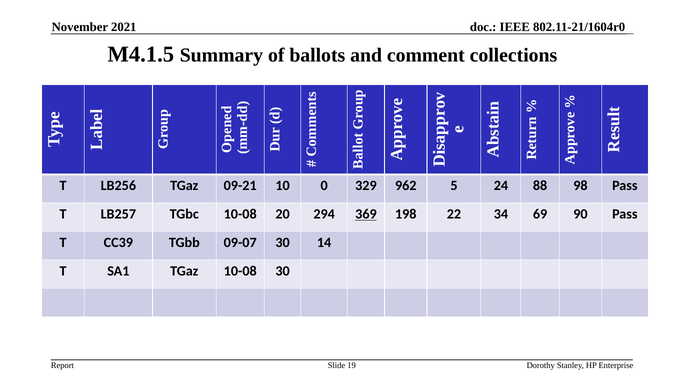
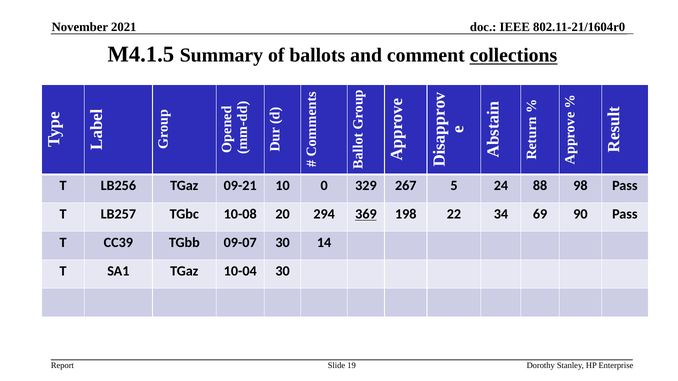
collections underline: none -> present (513, 55)
962: 962 -> 267 (406, 186)
TGaz 10-08: 10-08 -> 10-04 (240, 271)
